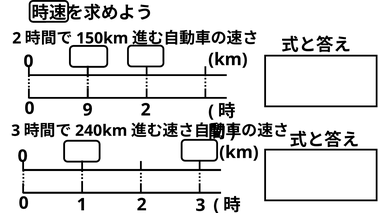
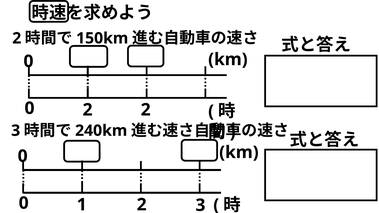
0 9: 9 -> 2 (88, 110)
